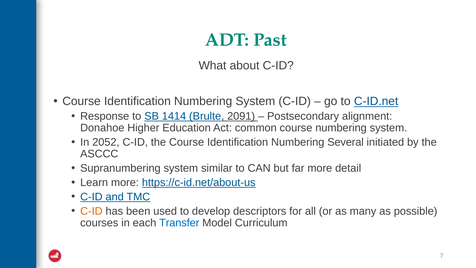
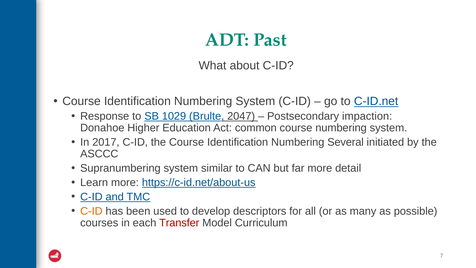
1414: 1414 -> 1029 (174, 116)
2091: 2091 -> 2047 (241, 116)
alignment: alignment -> impaction (367, 116)
2052: 2052 -> 2017 (106, 142)
Transfer colour: blue -> red (179, 223)
